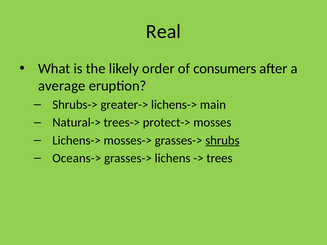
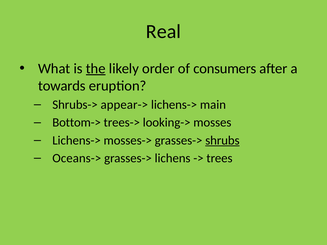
the underline: none -> present (96, 69)
average: average -> towards (62, 86)
greater->: greater-> -> appear-> (124, 105)
Natural->: Natural-> -> Bottom-> (77, 123)
protect->: protect-> -> looking-> (167, 123)
